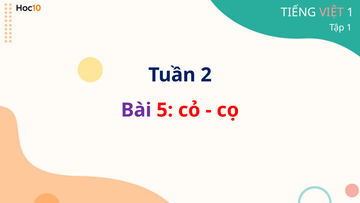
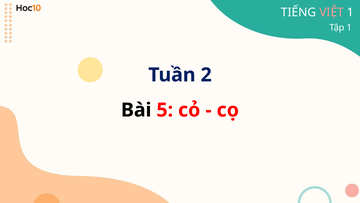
Bài colour: purple -> black (136, 110)
